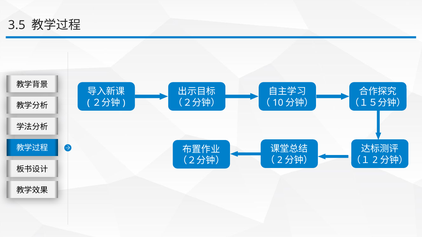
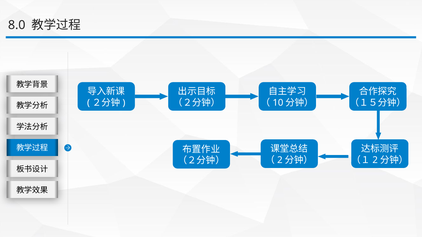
3.5: 3.5 -> 8.0 (17, 25)
